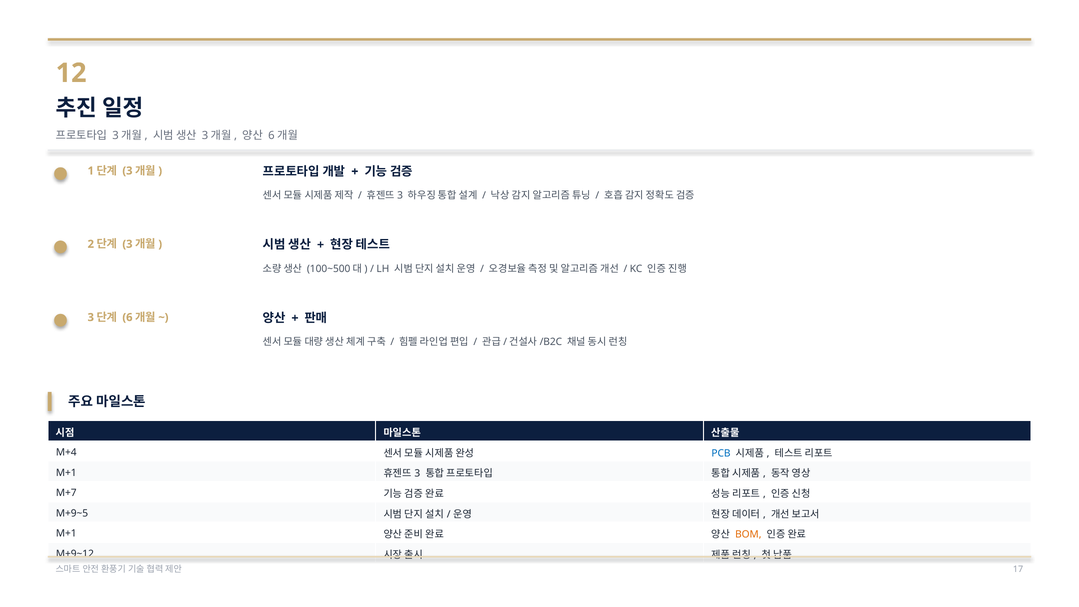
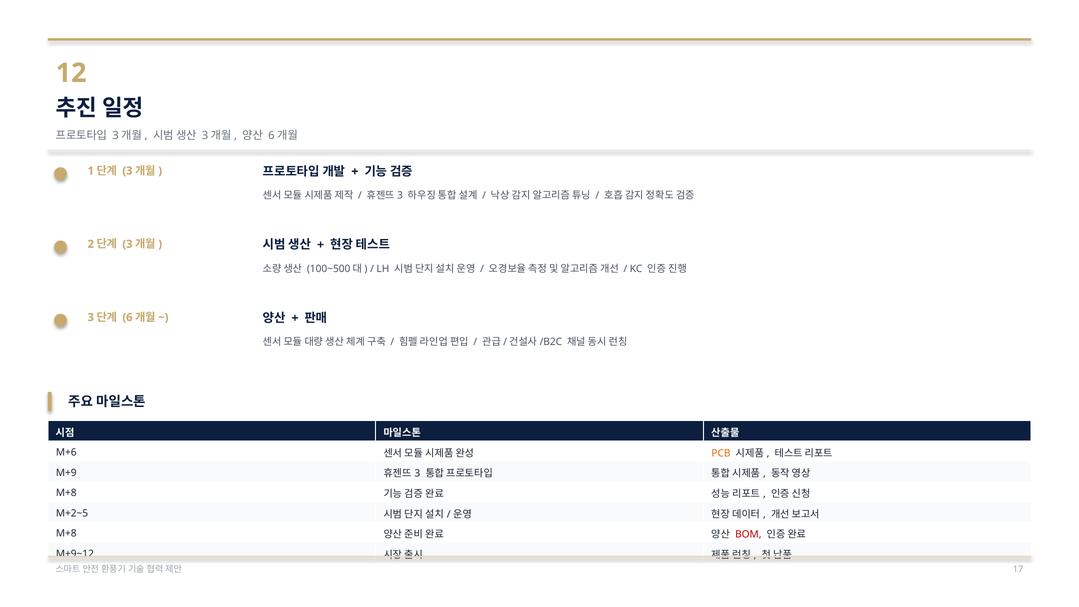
M+4: M+4 -> M+6 (66, 452)
PCB colour: blue -> orange (721, 453)
M+1: M+1 -> M+9 (66, 473)
M+7: M+7 -> M+8 (66, 493)
M+9~5: M+9~5 -> M+2~5 (72, 513)
M+1: M+1 -> M+8 (66, 533)
BOM colour: orange -> red (748, 534)
